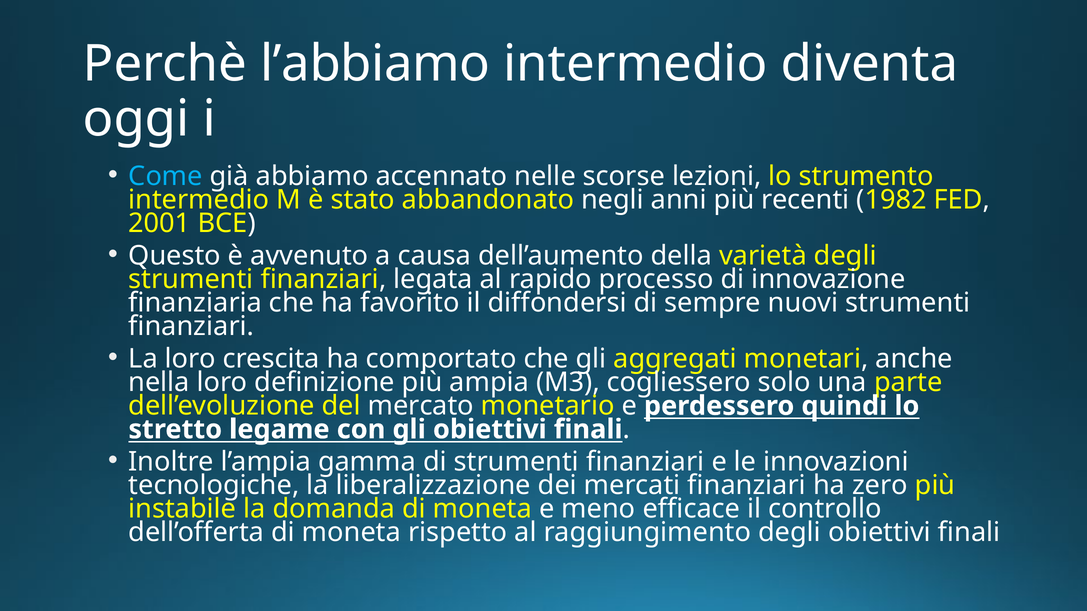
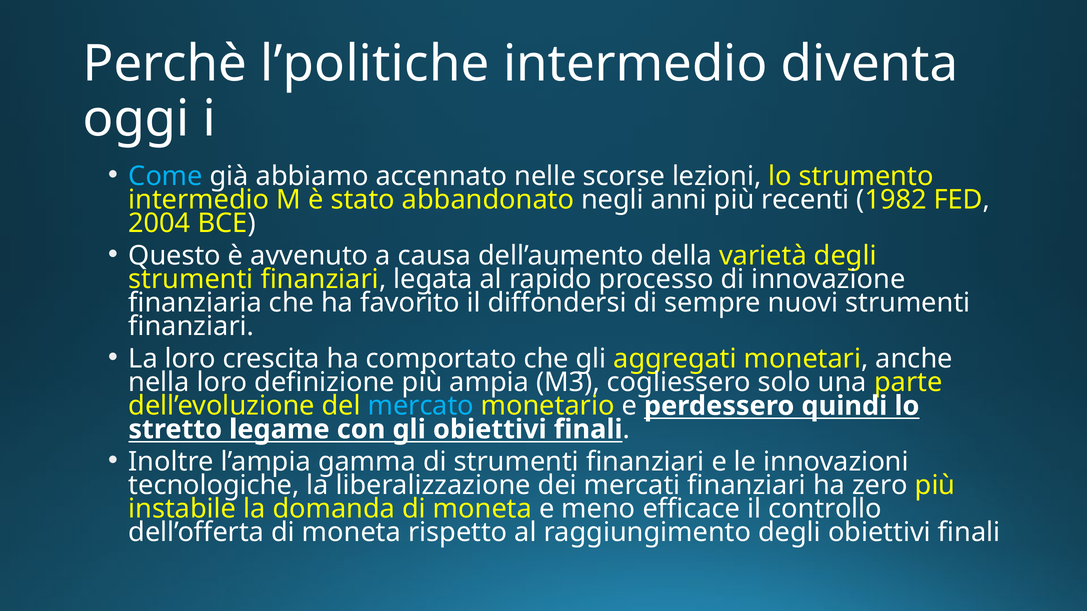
l’abbiamo: l’abbiamo -> l’politiche (375, 64)
2001: 2001 -> 2004 (159, 224)
mercato colour: white -> light blue (421, 406)
